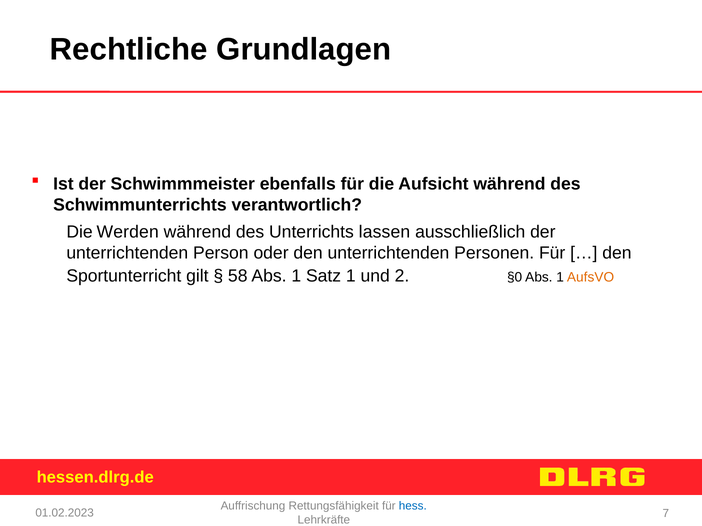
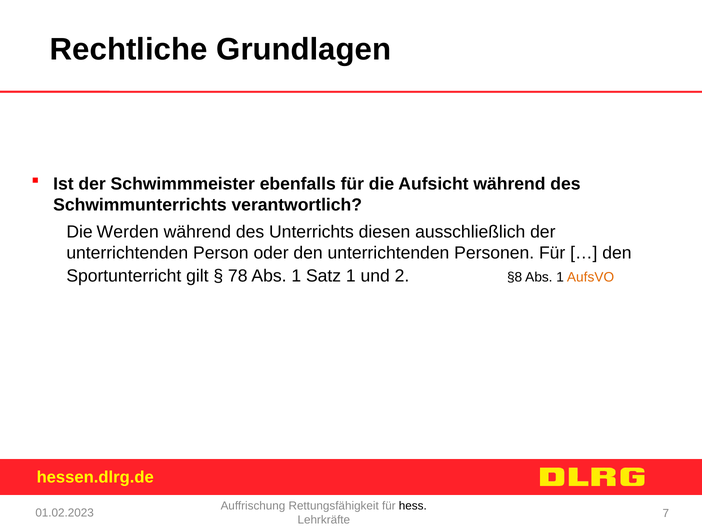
lassen: lassen -> diesen (385, 232)
58: 58 -> 78 (238, 276)
§0: §0 -> §8 (515, 277)
hess colour: blue -> black (413, 506)
